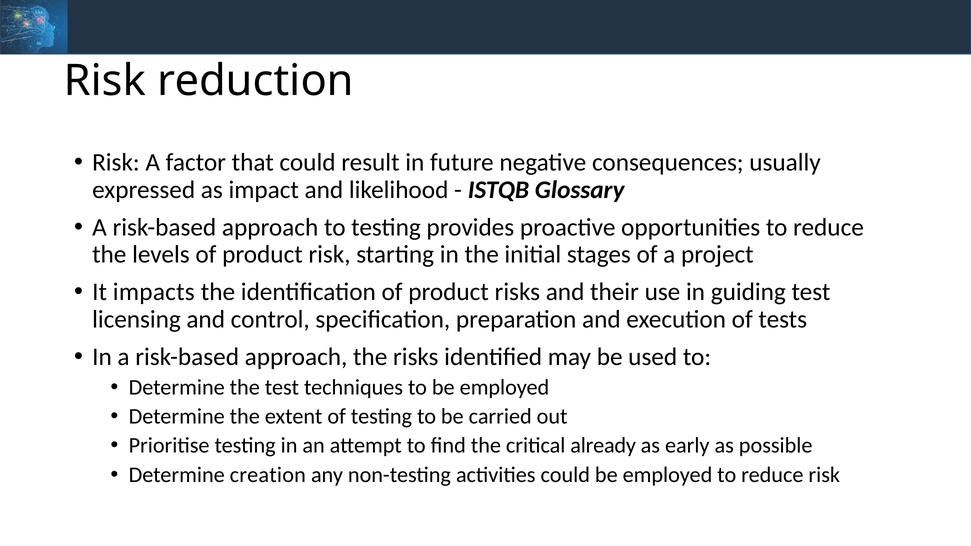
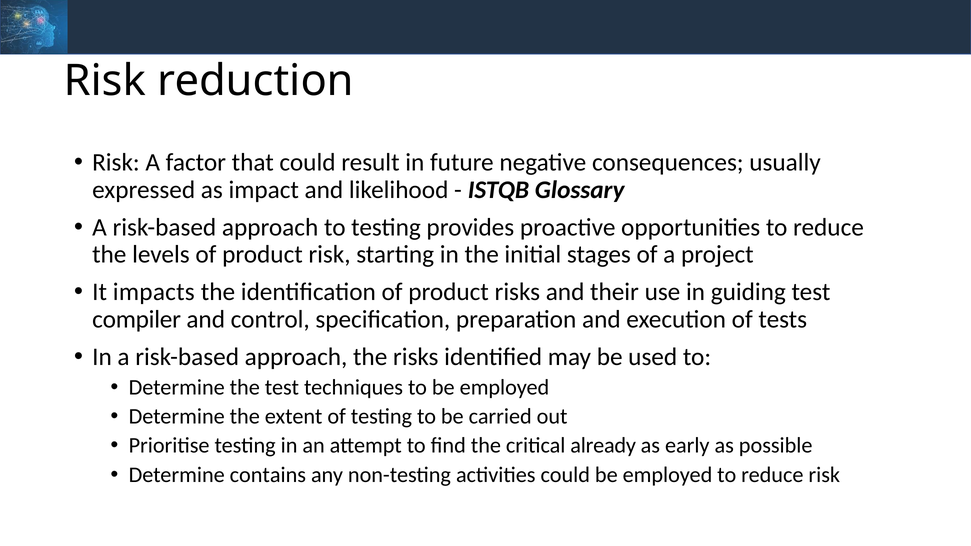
licensing: licensing -> compiler (137, 319)
creation: creation -> contains (268, 475)
